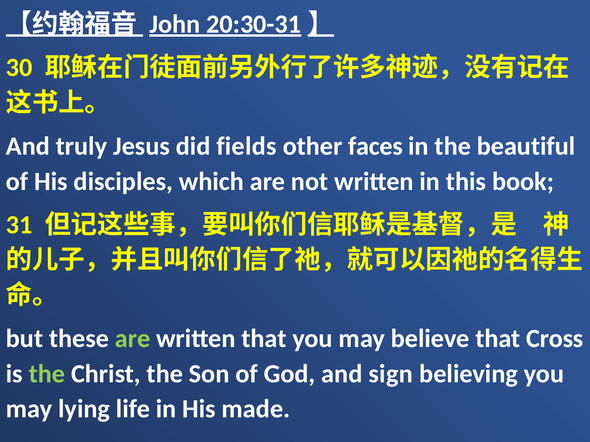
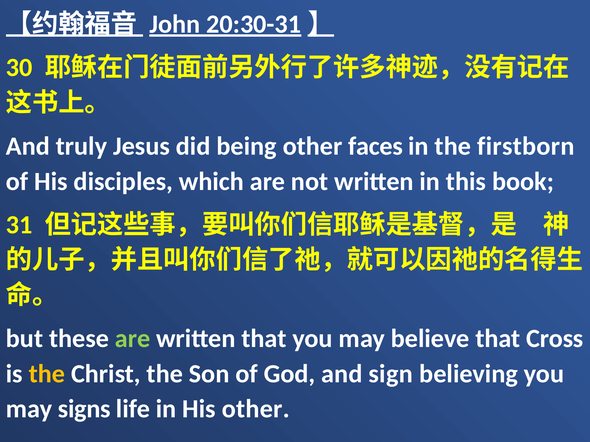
fields: fields -> being (247, 146)
beautiful: beautiful -> firstborn (526, 146)
the colour: light green -> yellow (47, 374)
lying: lying -> signs (84, 409)
His made: made -> other (256, 409)
